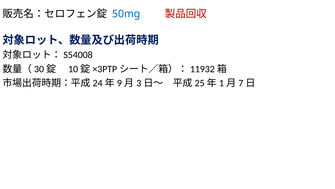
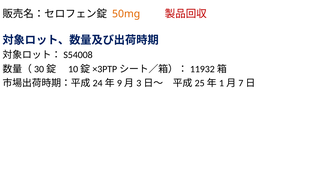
50mg colour: blue -> orange (126, 14)
